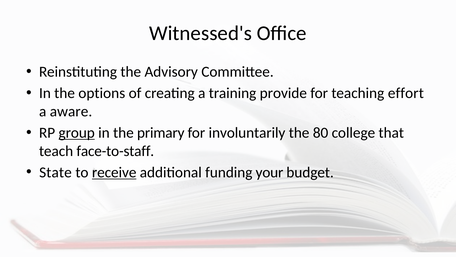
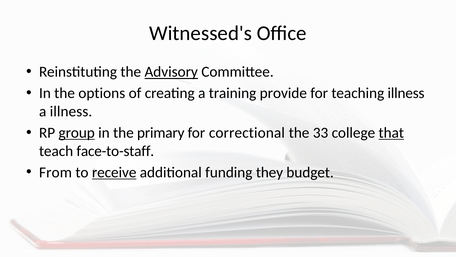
Advisory underline: none -> present (171, 72)
teaching effort: effort -> illness (406, 93)
a aware: aware -> illness (71, 111)
involuntarily: involuntarily -> correctional (247, 133)
80: 80 -> 33 (321, 133)
that underline: none -> present (391, 133)
State: State -> From (55, 172)
your: your -> they (269, 172)
